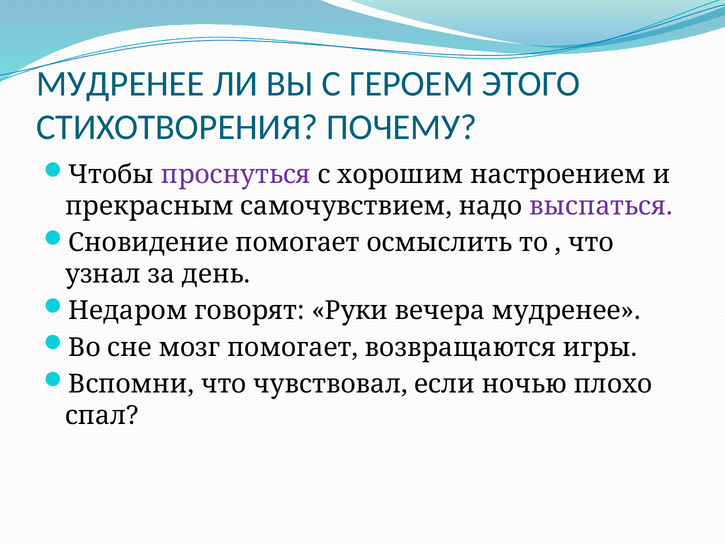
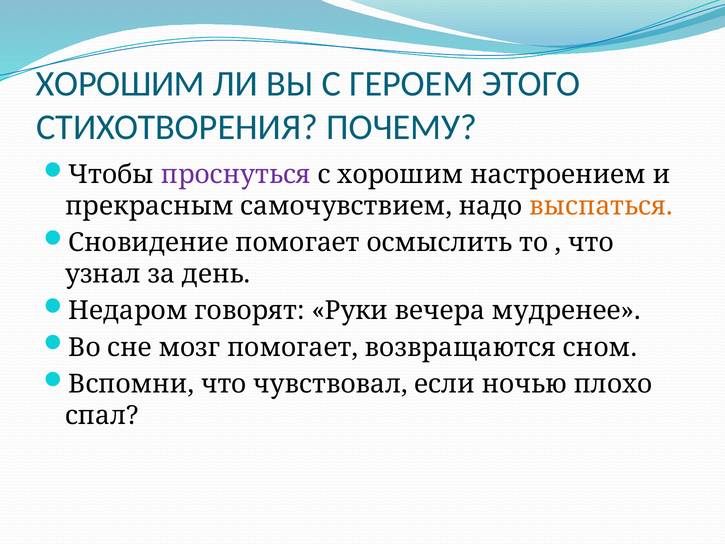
МУДРЕНЕЕ: МУДРЕНЕЕ -> ХОРОШИМ (120, 84)
выспаться colour: purple -> orange (601, 206)
игры: игры -> сном (600, 347)
